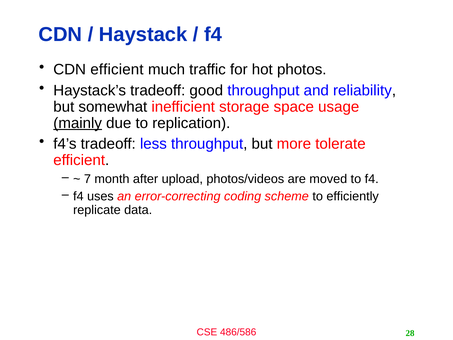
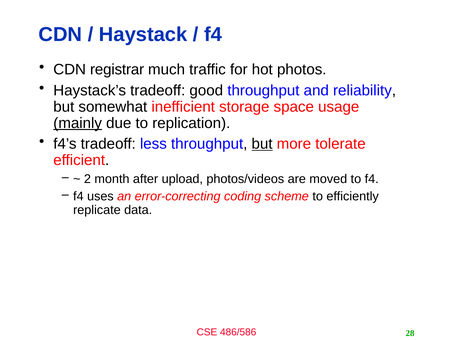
CDN efficient: efficient -> registrar (117, 69)
but underline: none -> present (262, 144)
7: 7 -> 2 (87, 179)
